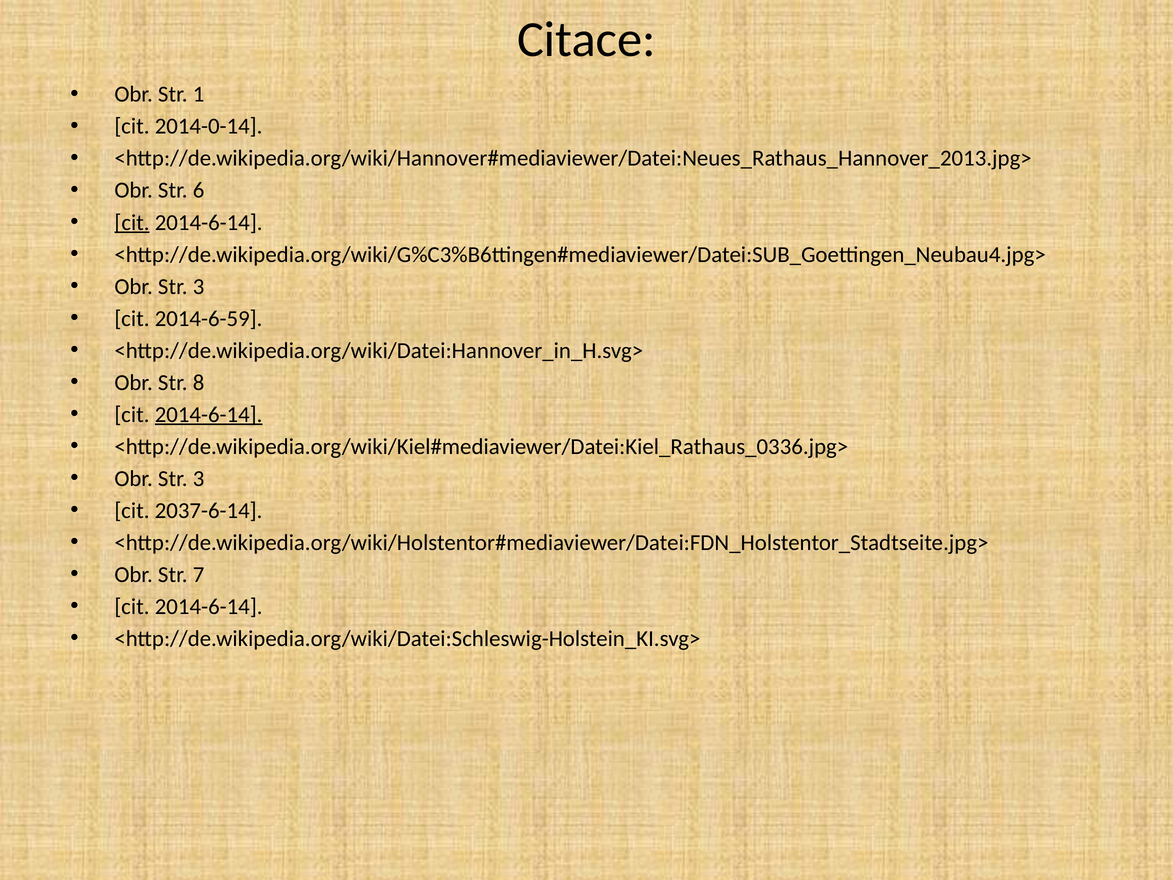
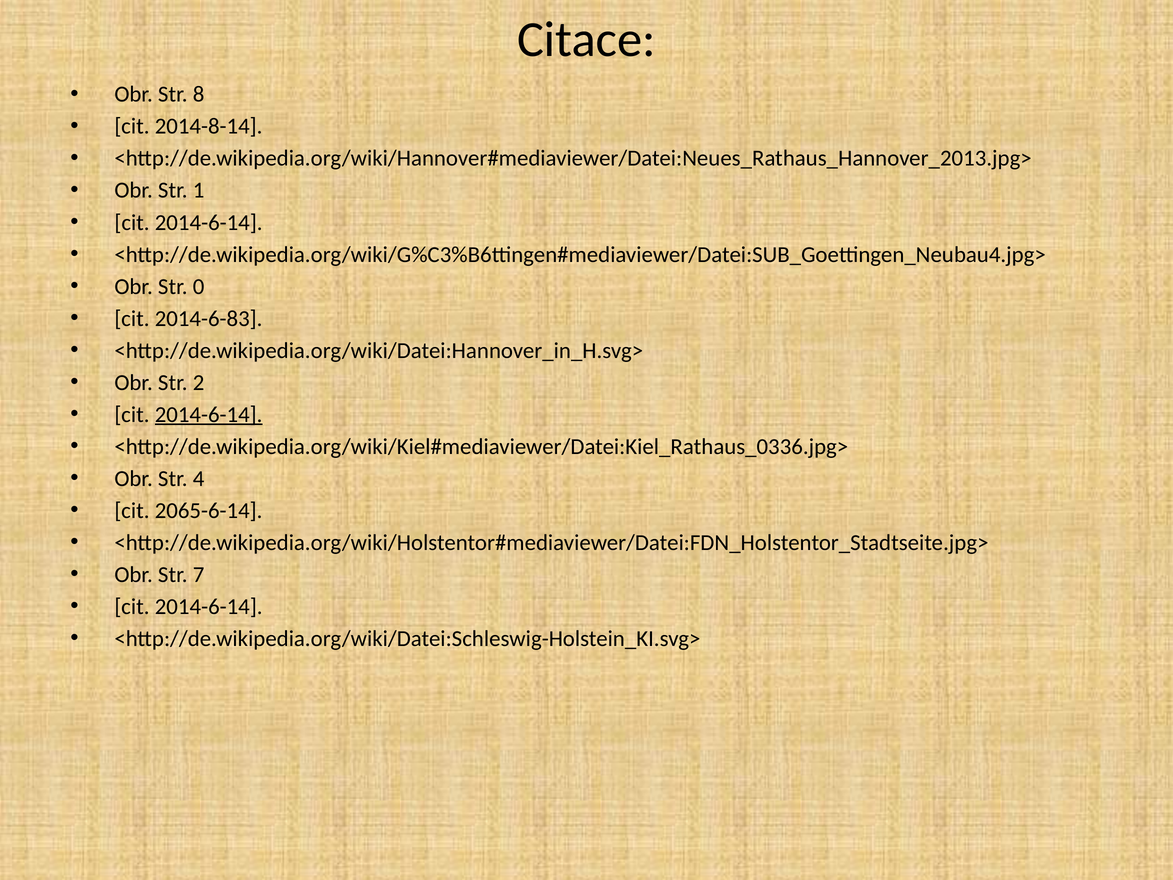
1: 1 -> 8 (199, 94)
2014-0-14: 2014-0-14 -> 2014-8-14 (209, 126)
6: 6 -> 1 (199, 190)
cit underline: present -> none (132, 222)
3: 3 -> 0 (199, 286)
2014-6-59: 2014-6-59 -> 2014-6-83 (209, 318)
8: 8 -> 2 (199, 382)
3: 3 -> 4 (199, 478)
2037-6-14: 2037-6-14 -> 2065-6-14 (209, 510)
